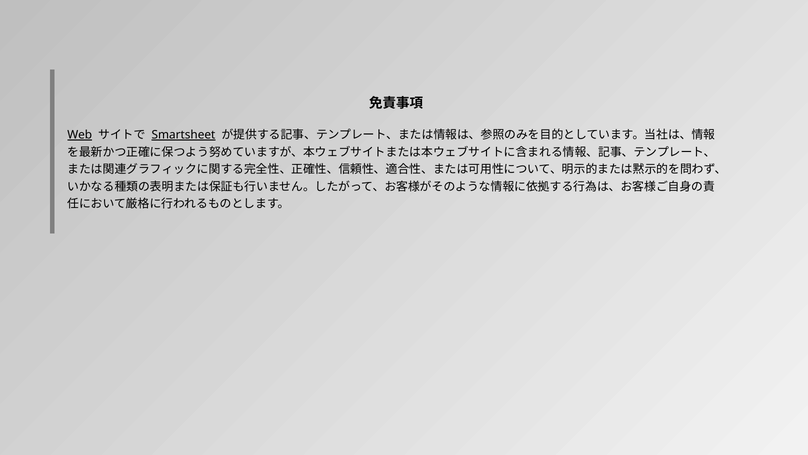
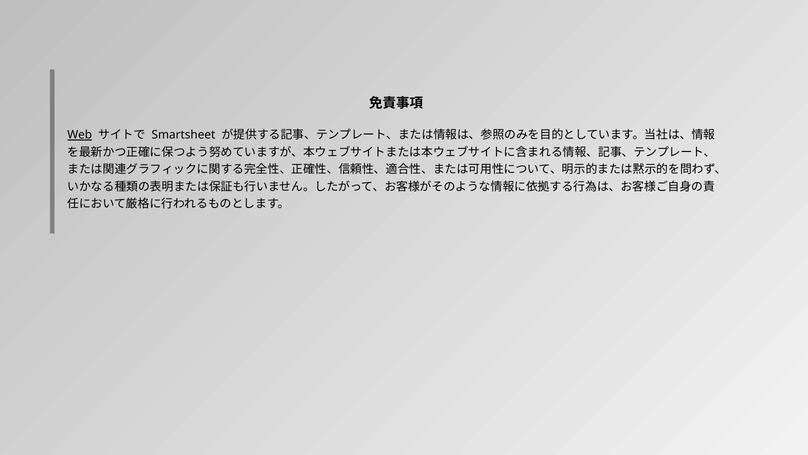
Smartsheet underline: present -> none (183, 135)
